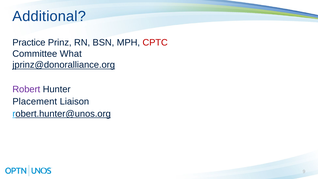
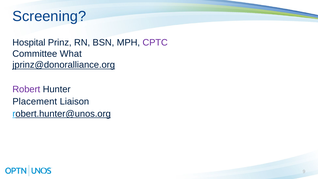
Additional: Additional -> Screening (49, 16)
Practice: Practice -> Hospital (29, 43)
CPTC colour: red -> purple (155, 43)
